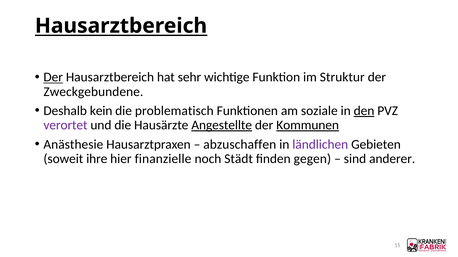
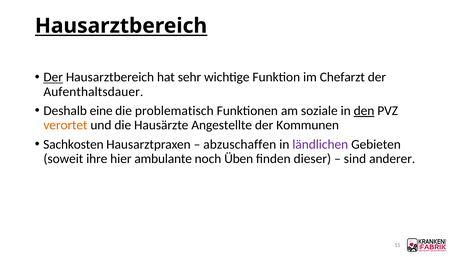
Struktur: Struktur -> Chefarzt (342, 77)
Zweckgebundene: Zweckgebundene -> Aufenthaltsdauer (93, 92)
kein: kein -> eine (101, 111)
verortet colour: purple -> orange (65, 125)
Angestellte underline: present -> none (222, 125)
Kommunen underline: present -> none (308, 125)
Anästhesie: Anästhesie -> Sachkosten (73, 145)
finanzielle: finanzielle -> ambulante (163, 159)
Städt: Städt -> Üben (239, 159)
gegen: gegen -> dieser (312, 159)
